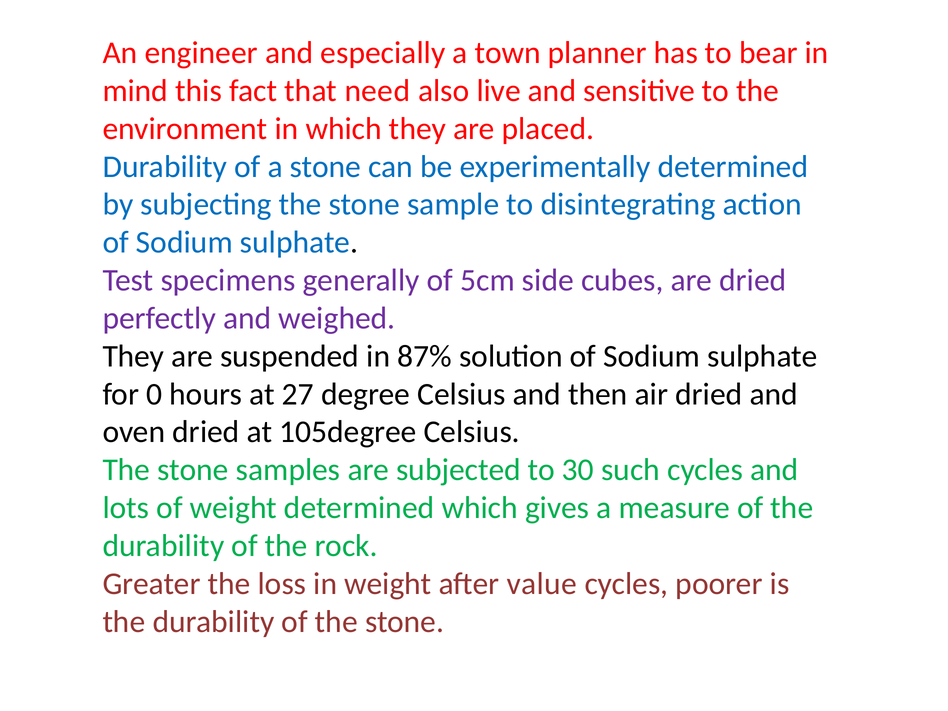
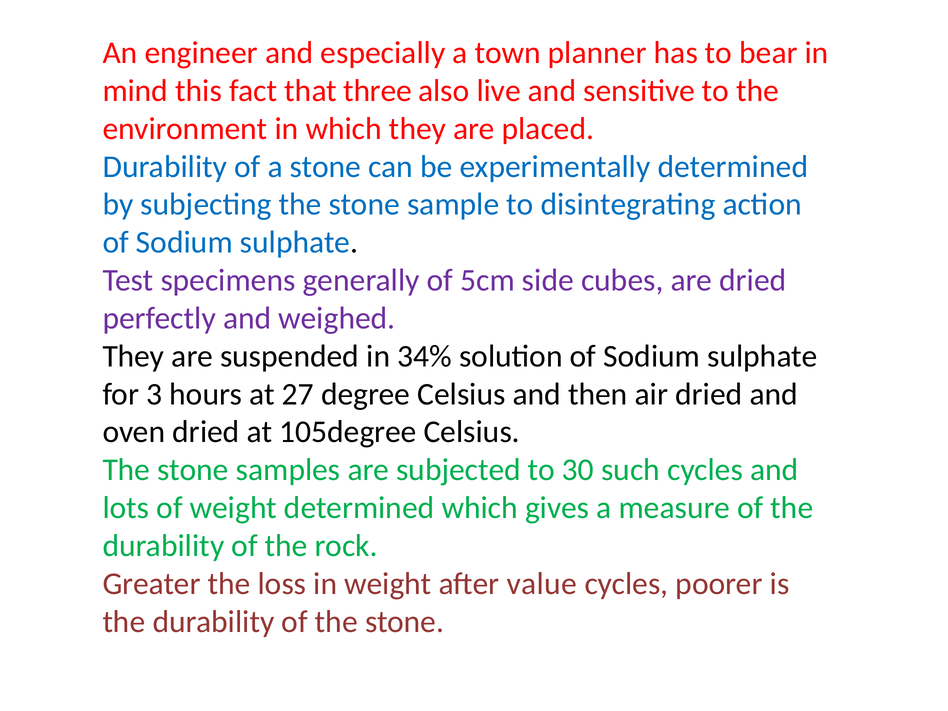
need: need -> three (378, 91)
87%: 87% -> 34% (425, 356)
0: 0 -> 3 (154, 394)
